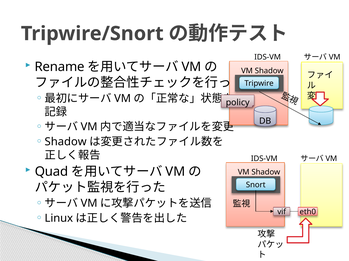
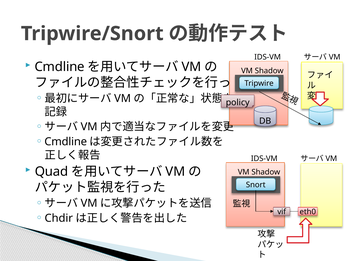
Rename: Rename -> Cmdline (60, 67)
Shadow: Shadow -> Cmdline (66, 142)
Linux: Linux -> Chdir (59, 219)
